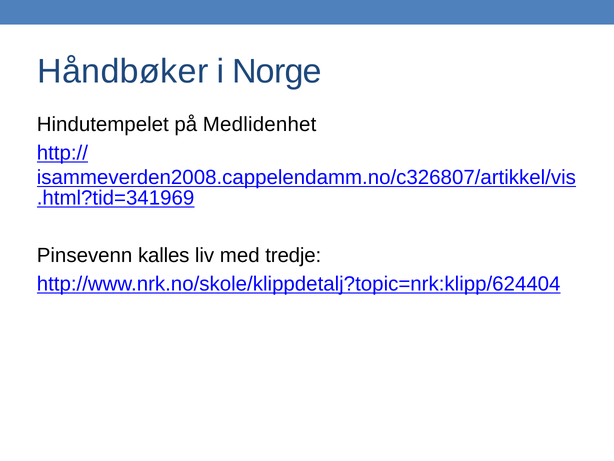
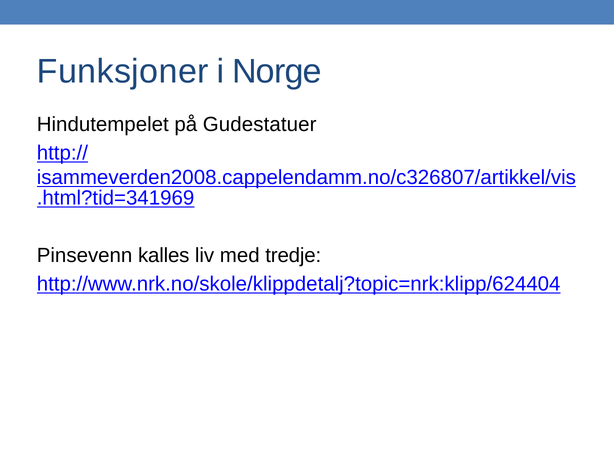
Håndbøker: Håndbøker -> Funksjoner (123, 71)
Medlidenhet: Medlidenhet -> Gudestatuer (260, 124)
